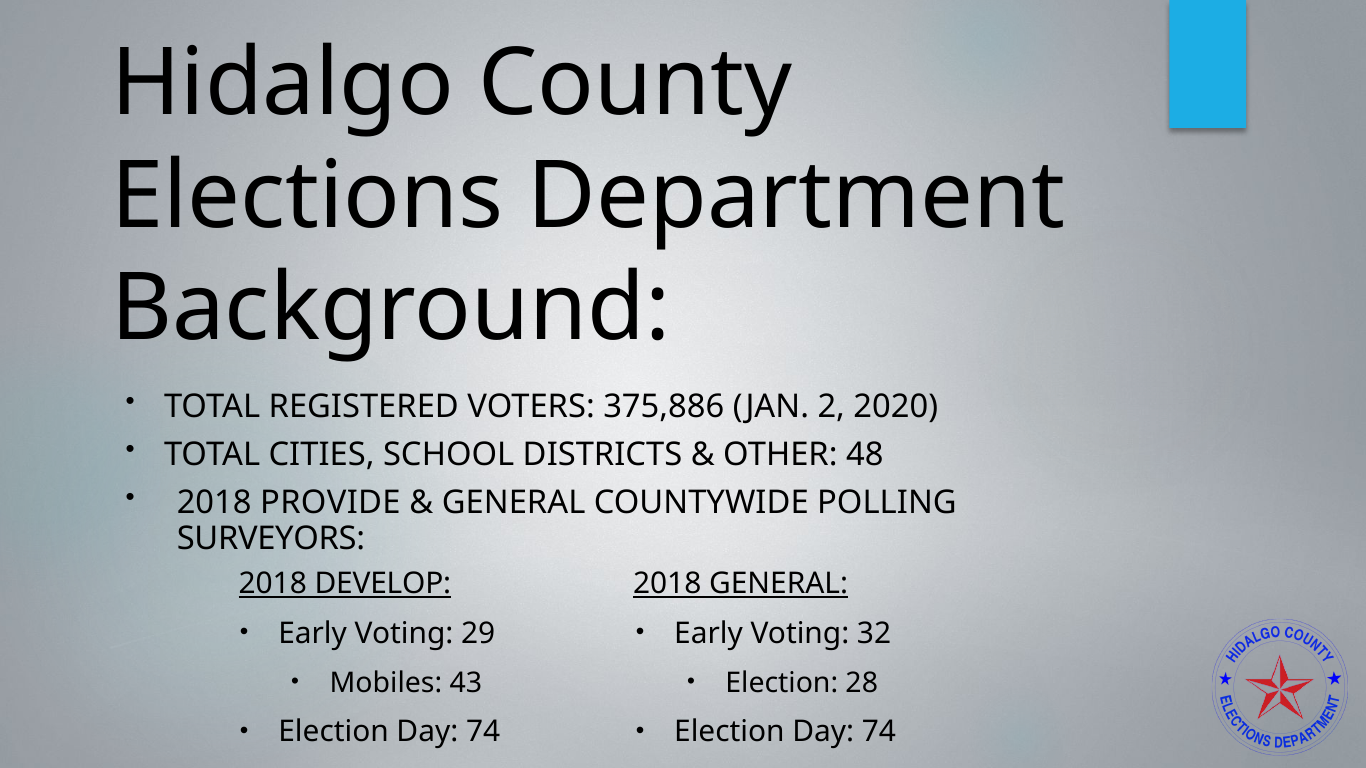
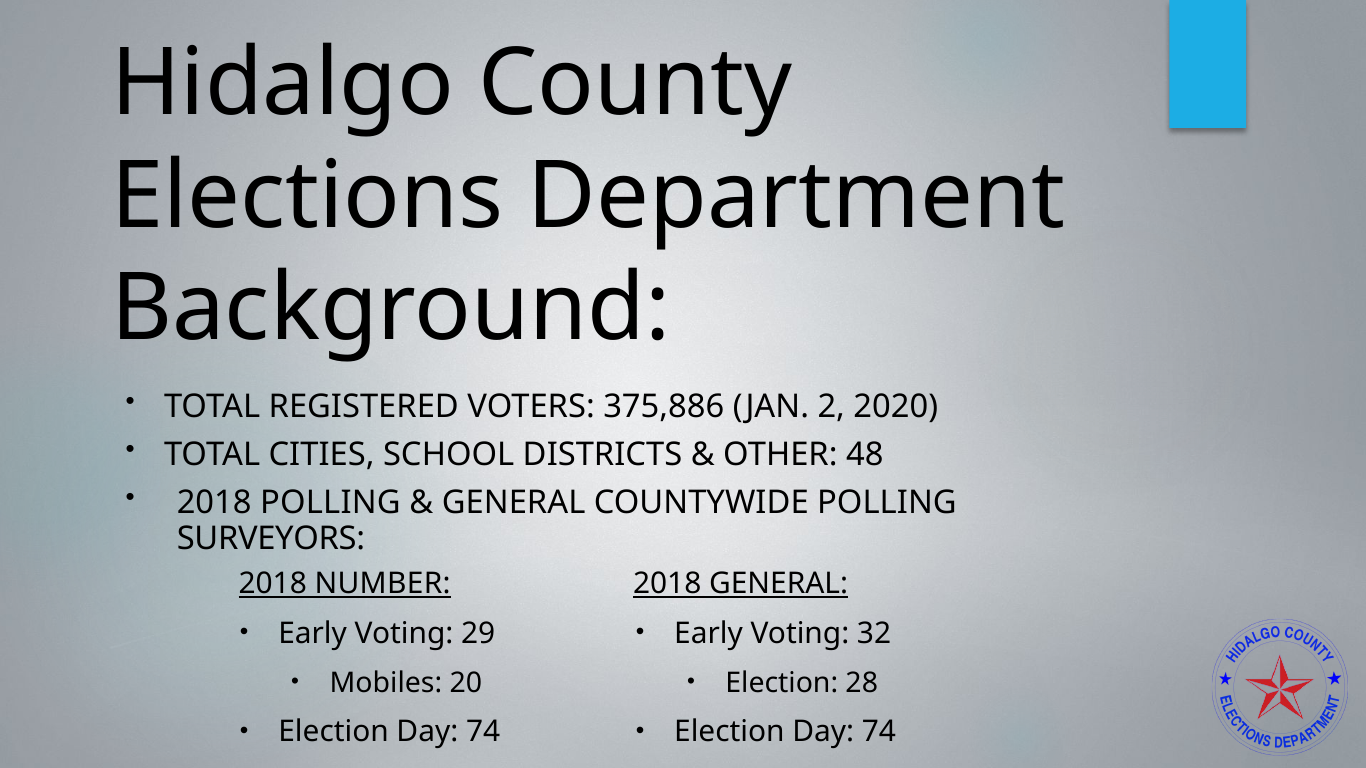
2018 PROVIDE: PROVIDE -> POLLING (330, 503)
DEVELOP: DEVELOP -> NUMBER (383, 584)
43: 43 -> 20 (466, 683)
